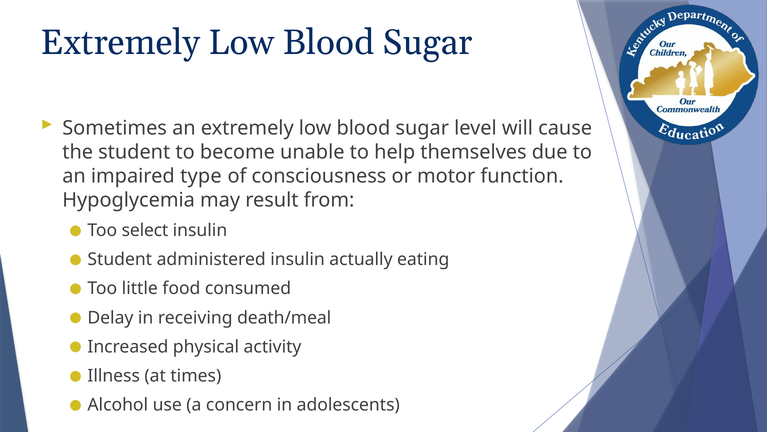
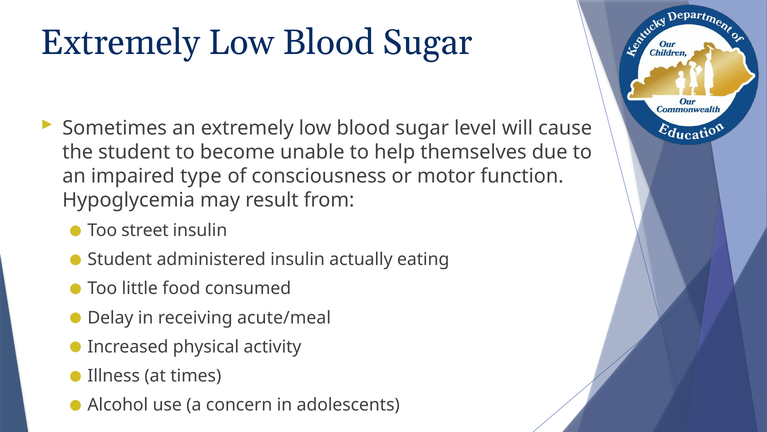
select: select -> street (145, 230)
death/meal: death/meal -> acute/meal (284, 317)
